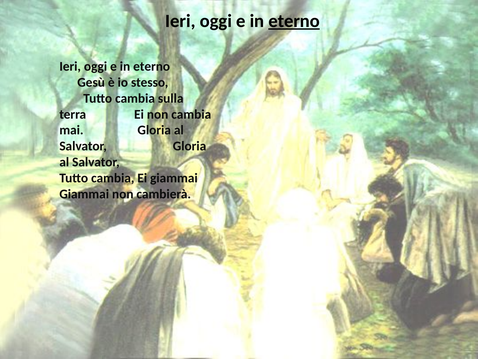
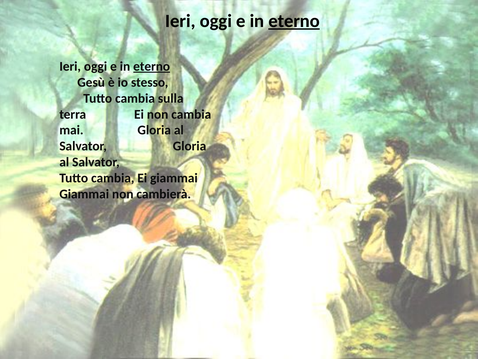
eterno underline: none -> present (152, 66)
